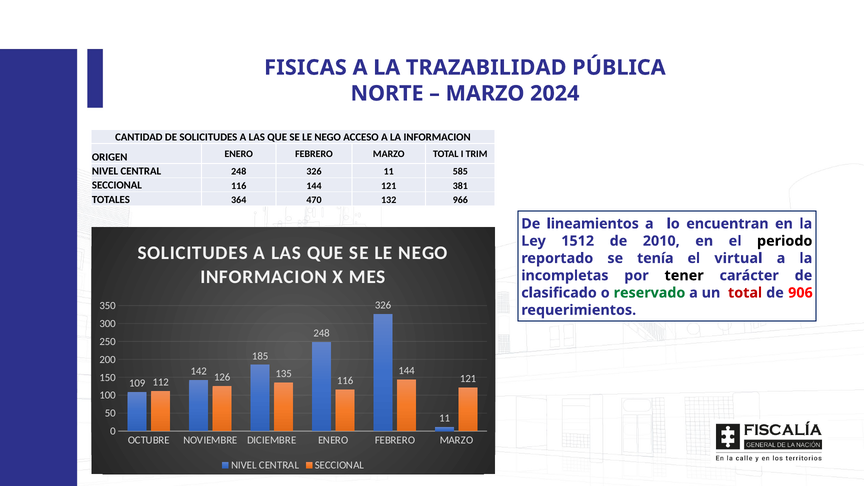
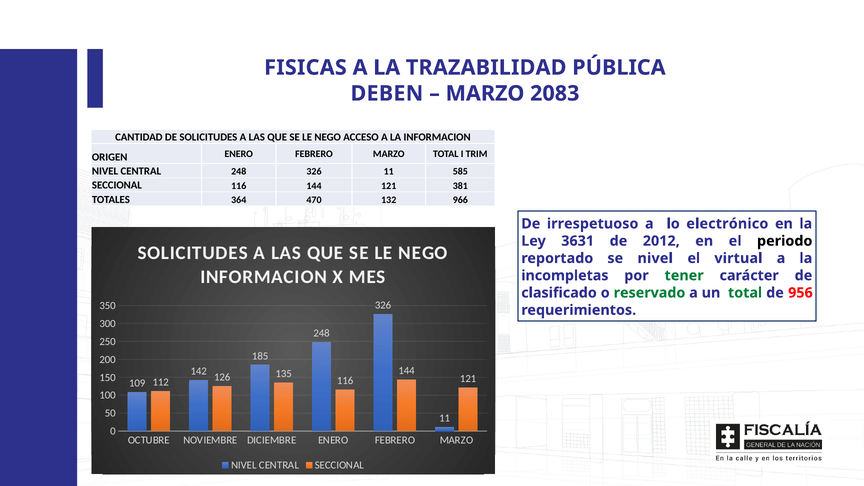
NORTE: NORTE -> DEBEN (387, 93)
2024: 2024 -> 2083 (555, 93)
lineamientos: lineamientos -> irrespetuoso (593, 224)
encuentran: encuentran -> electrónico (727, 224)
1512: 1512 -> 3631 (578, 241)
2010: 2010 -> 2012 (661, 241)
se tenía: tenía -> nivel (655, 258)
tener colour: black -> green (684, 276)
total colour: red -> green (745, 293)
906: 906 -> 956 (800, 293)
